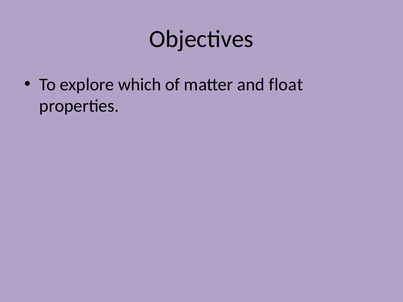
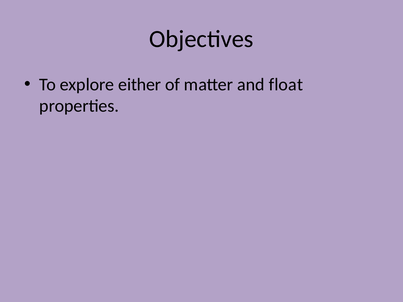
which: which -> either (140, 85)
